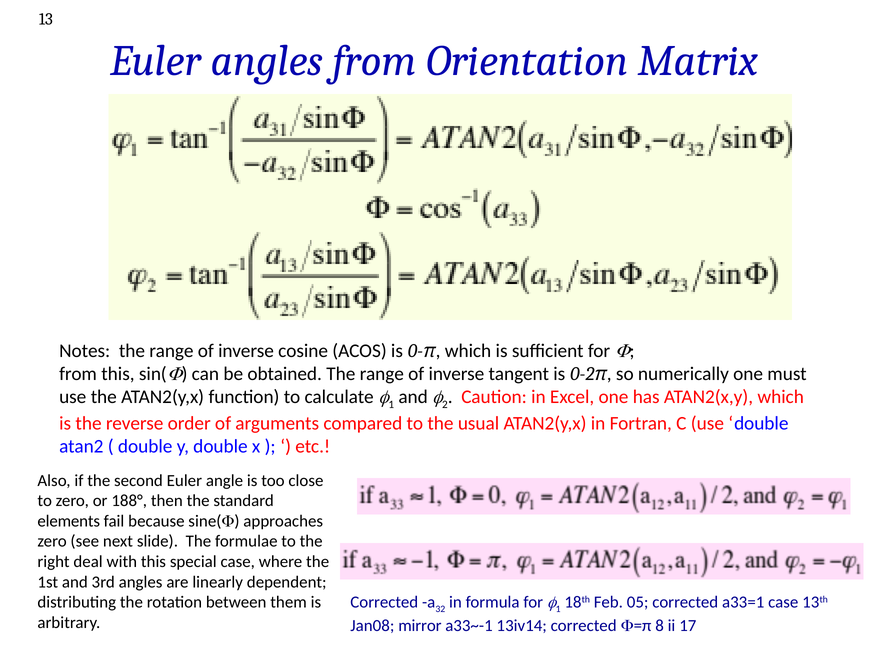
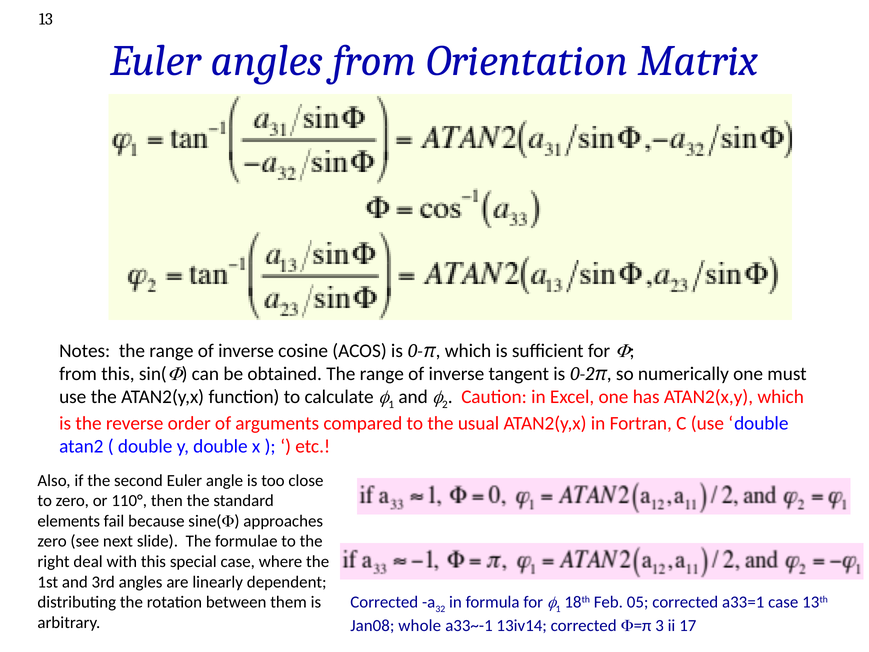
188°: 188° -> 110° (129, 501)
mirror: mirror -> whole (420, 625)
8: 8 -> 3 (660, 625)
